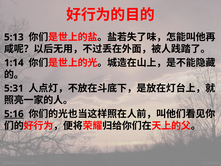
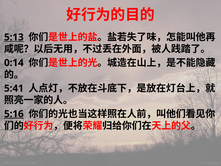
5:13 underline: none -> present (14, 37)
1:14: 1:14 -> 0:14 (14, 63)
5:31: 5:31 -> 5:41 (14, 88)
